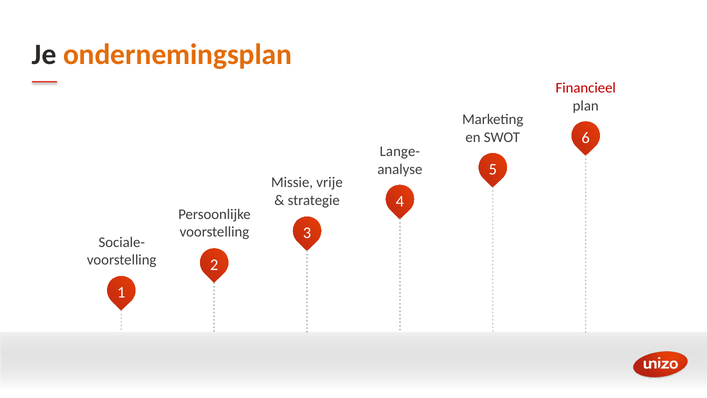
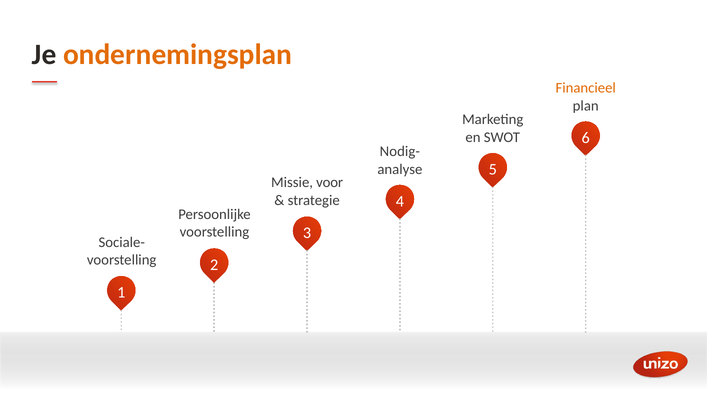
Financieel colour: red -> orange (586, 88)
Lange-: Lange- -> Nodig- (400, 151)
vrije: vrije -> voor (330, 182)
